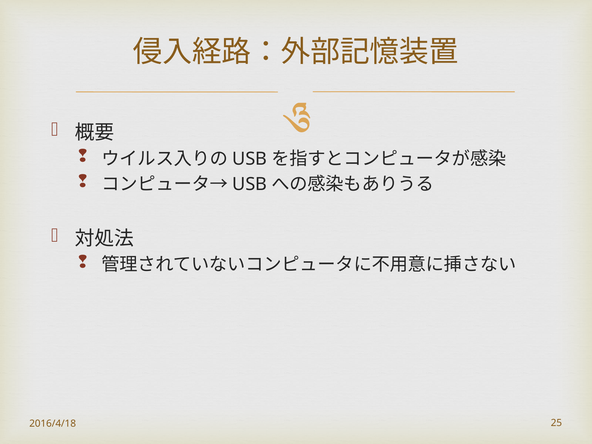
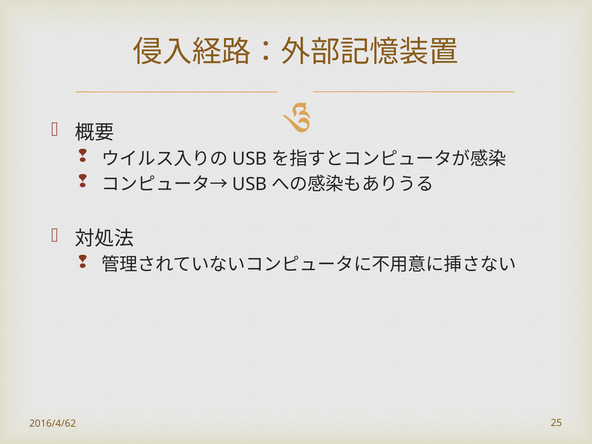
2016/4/18: 2016/4/18 -> 2016/4/62 (53, 424)
